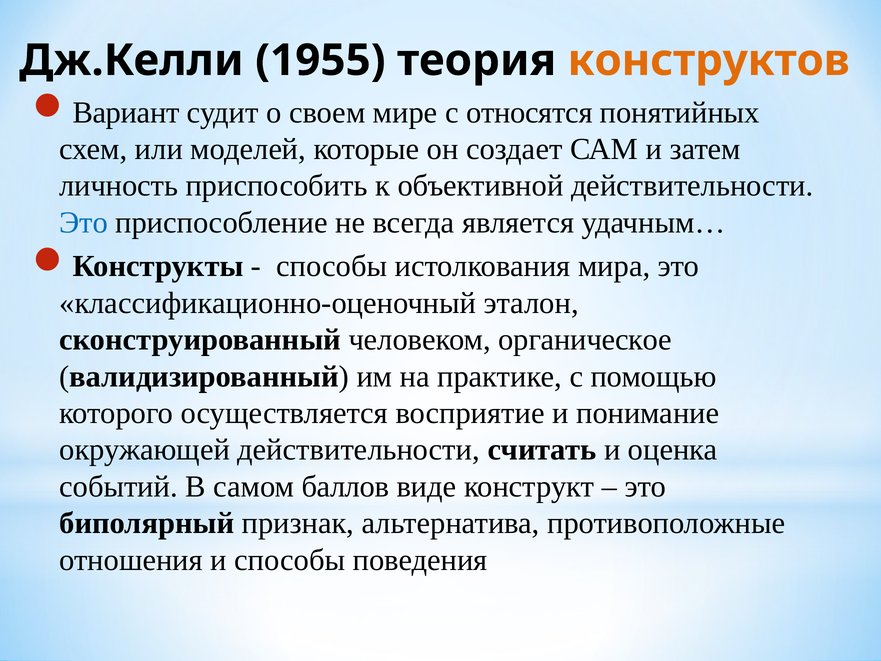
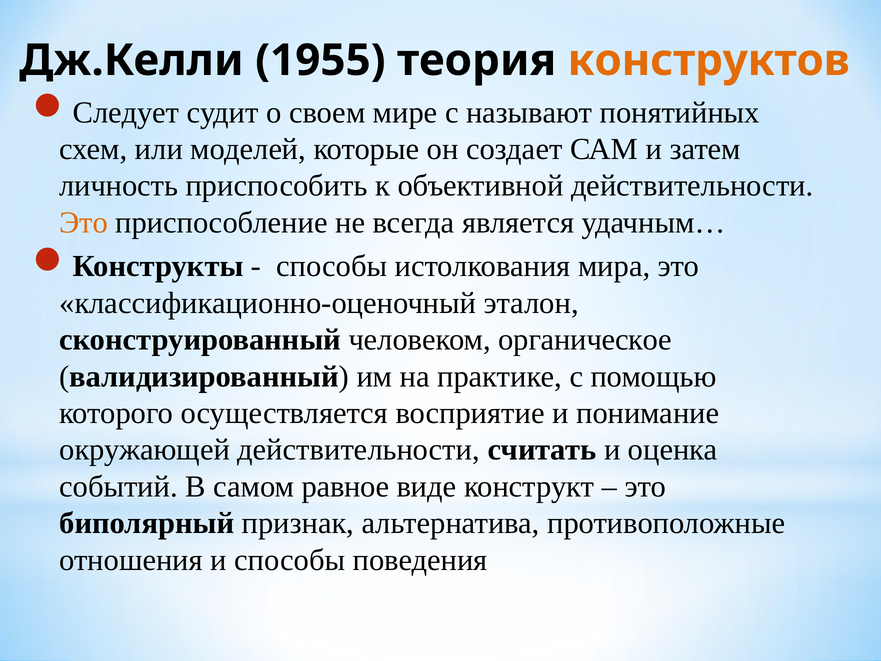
Вариант: Вариант -> Следует (126, 112)
относятся: относятся -> называют (529, 112)
Это colour: blue -> orange (84, 222)
баллов: баллов -> равное (345, 486)
